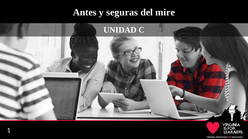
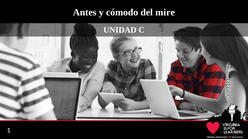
seguras: seguras -> cómodo (122, 12)
